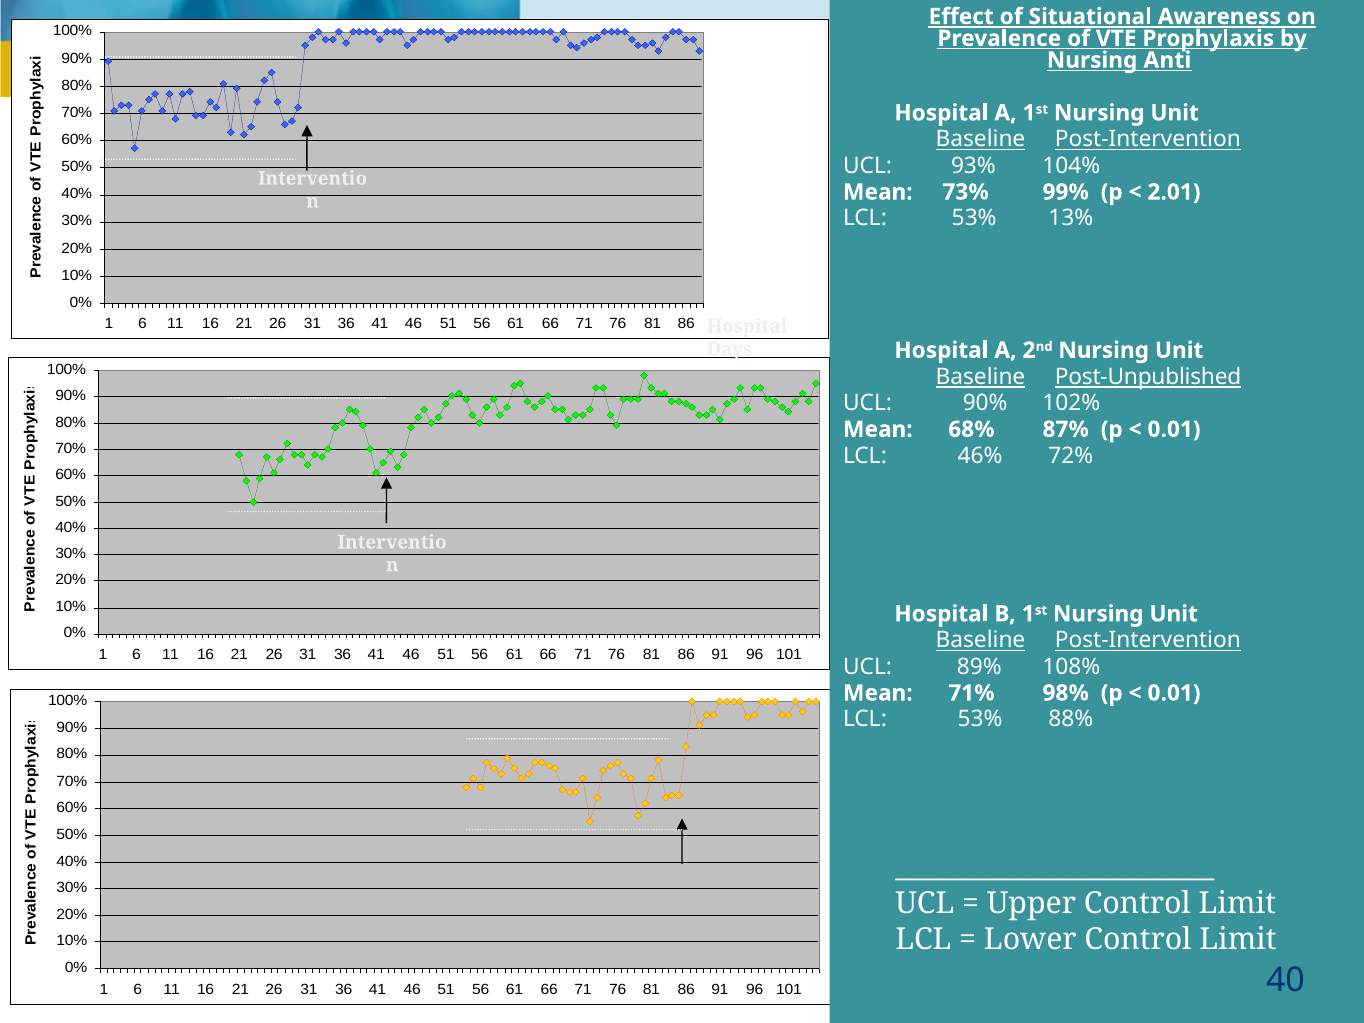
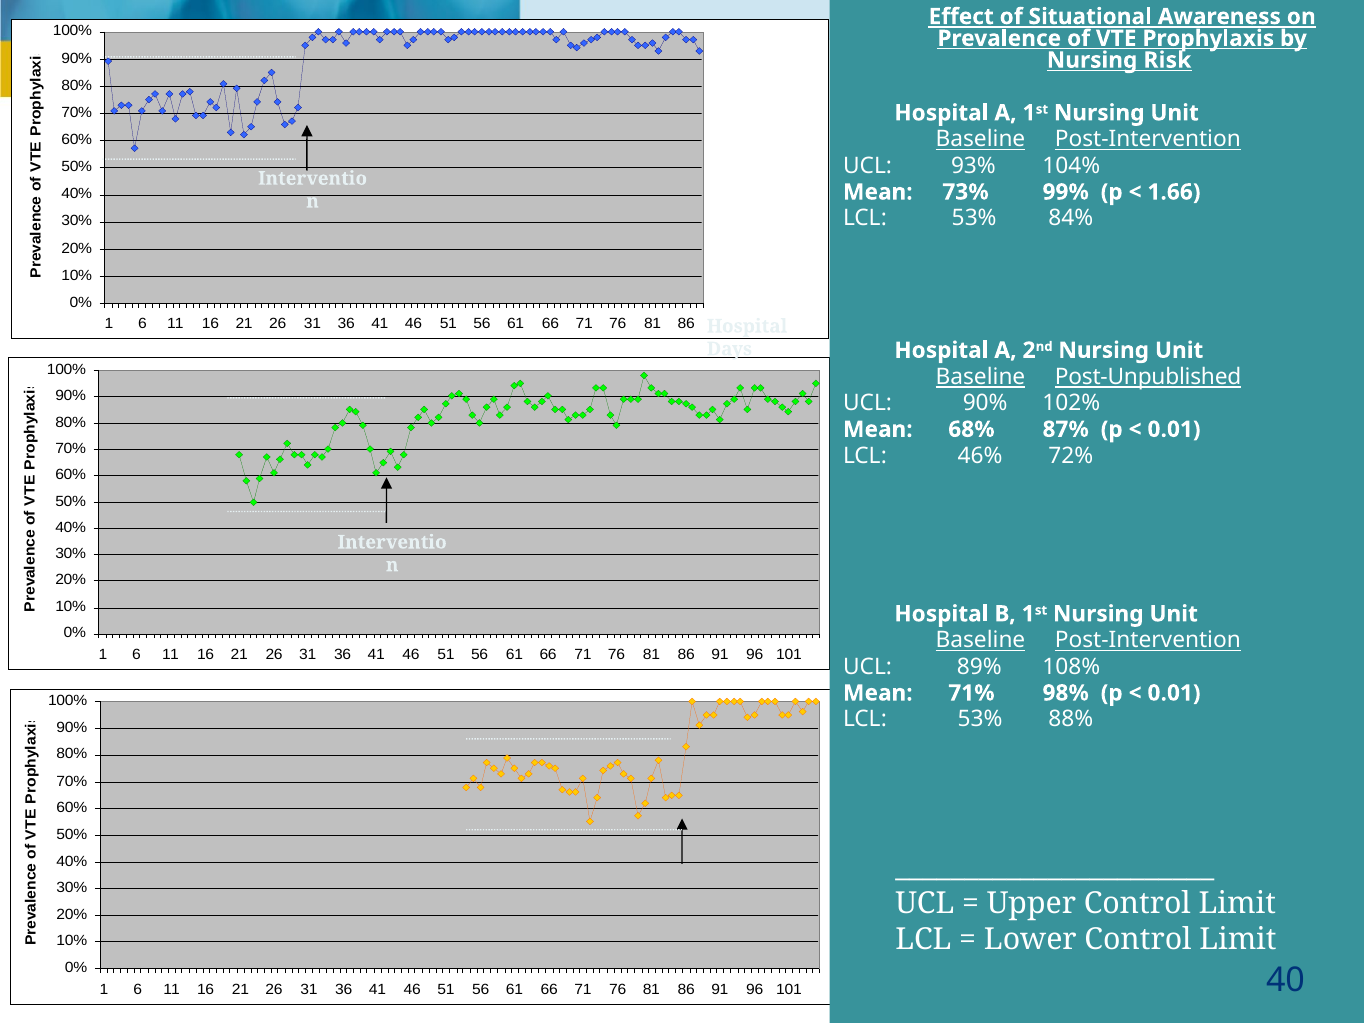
Anti: Anti -> Risk (1167, 60)
2.01: 2.01 -> 1.66 (1174, 192)
13%: 13% -> 84% (1071, 218)
